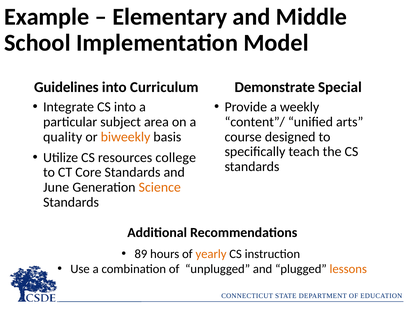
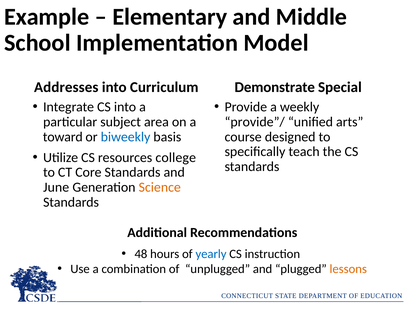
Guidelines: Guidelines -> Addresses (66, 87)
content”/: content”/ -> provide”/ (255, 122)
quality: quality -> toward (63, 137)
biweekly colour: orange -> blue (126, 137)
89: 89 -> 48 (141, 254)
yearly colour: orange -> blue (211, 254)
